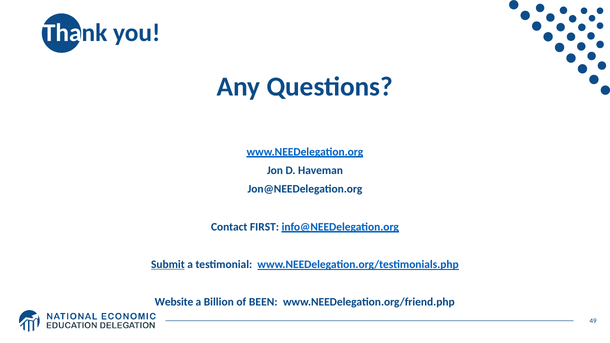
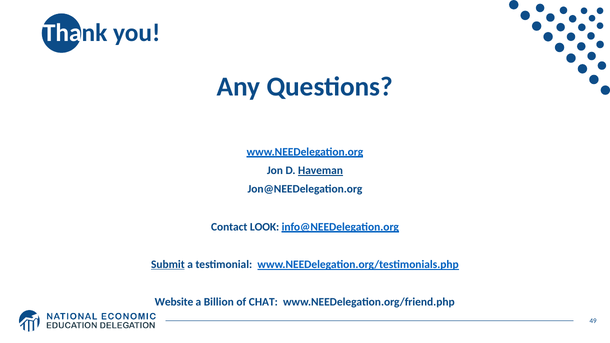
Haveman underline: none -> present (321, 171)
FIRST: FIRST -> LOOK (265, 227)
BEEN: BEEN -> CHAT (263, 302)
